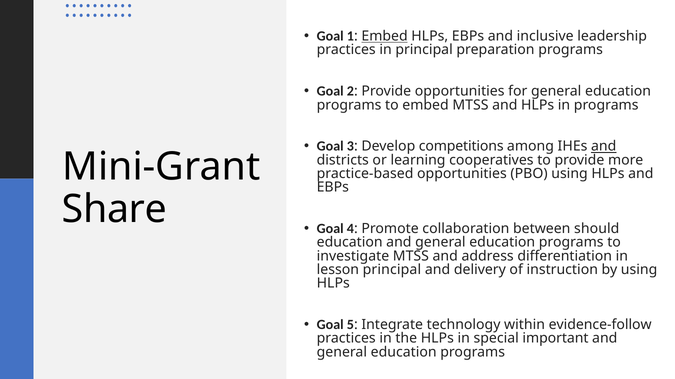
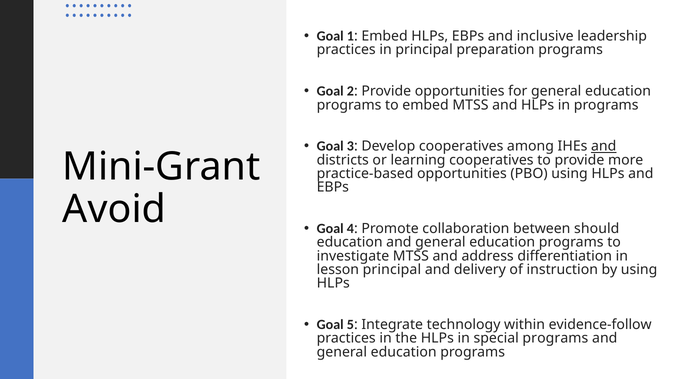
Embed underline: present -> none (385, 36)
Develop competitions: competitions -> cooperatives (461, 147)
Share: Share -> Avoid (114, 210)
special important: important -> programs (555, 339)
